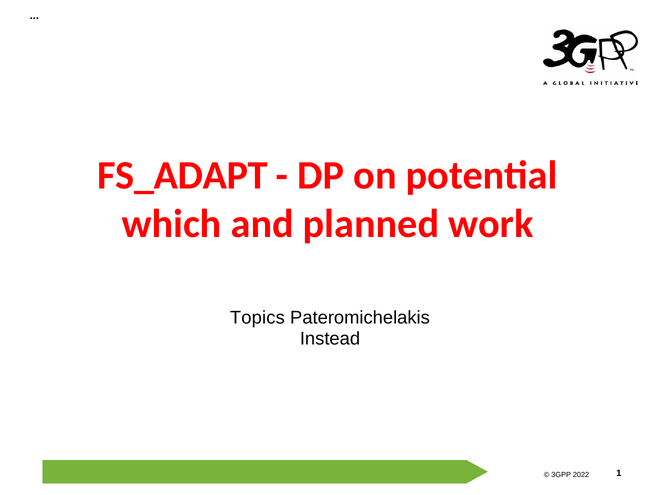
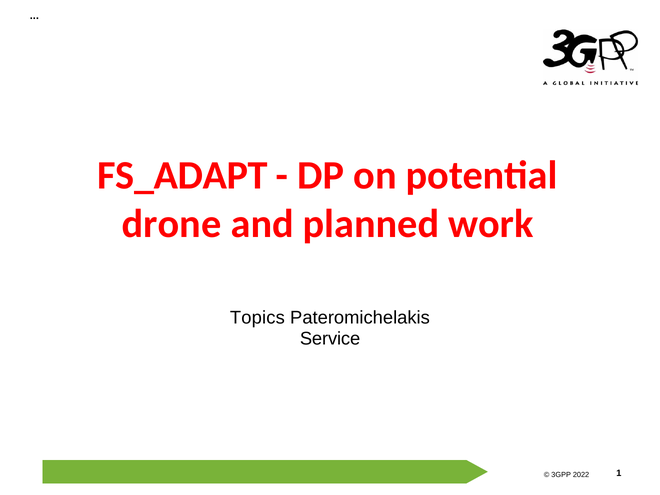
which: which -> drone (172, 224)
Instead: Instead -> Service (330, 339)
